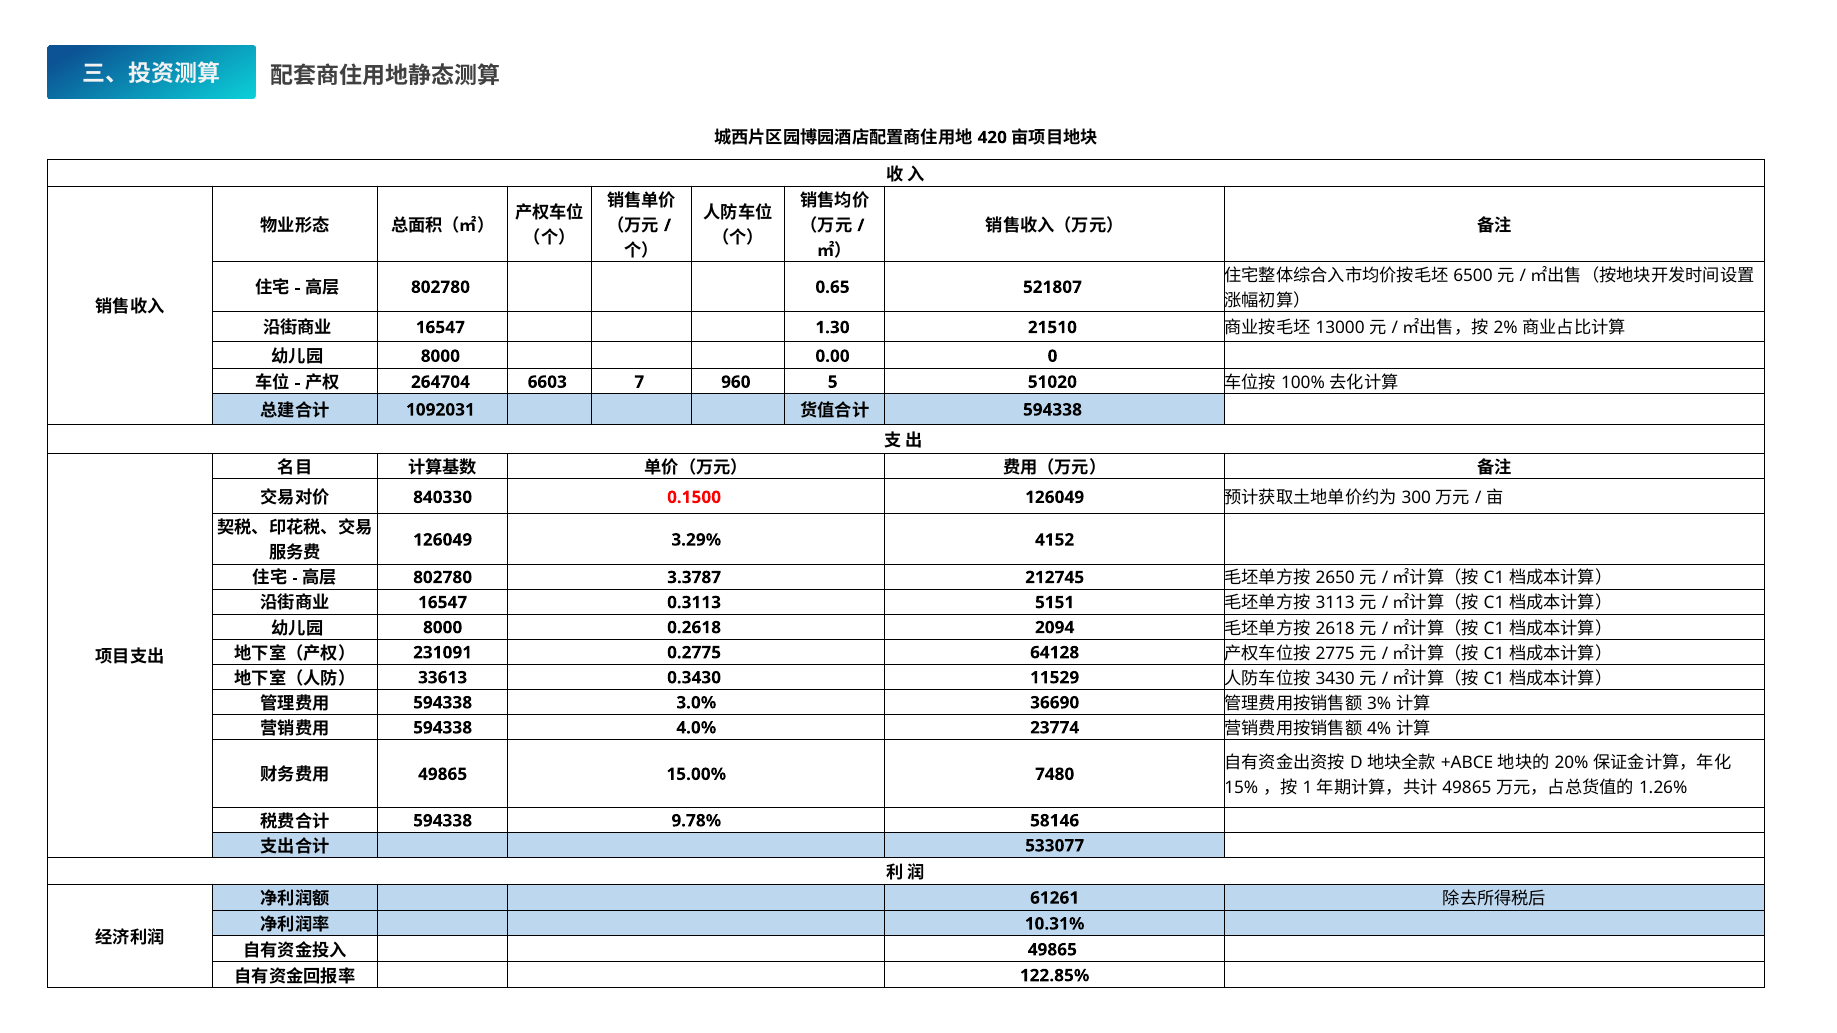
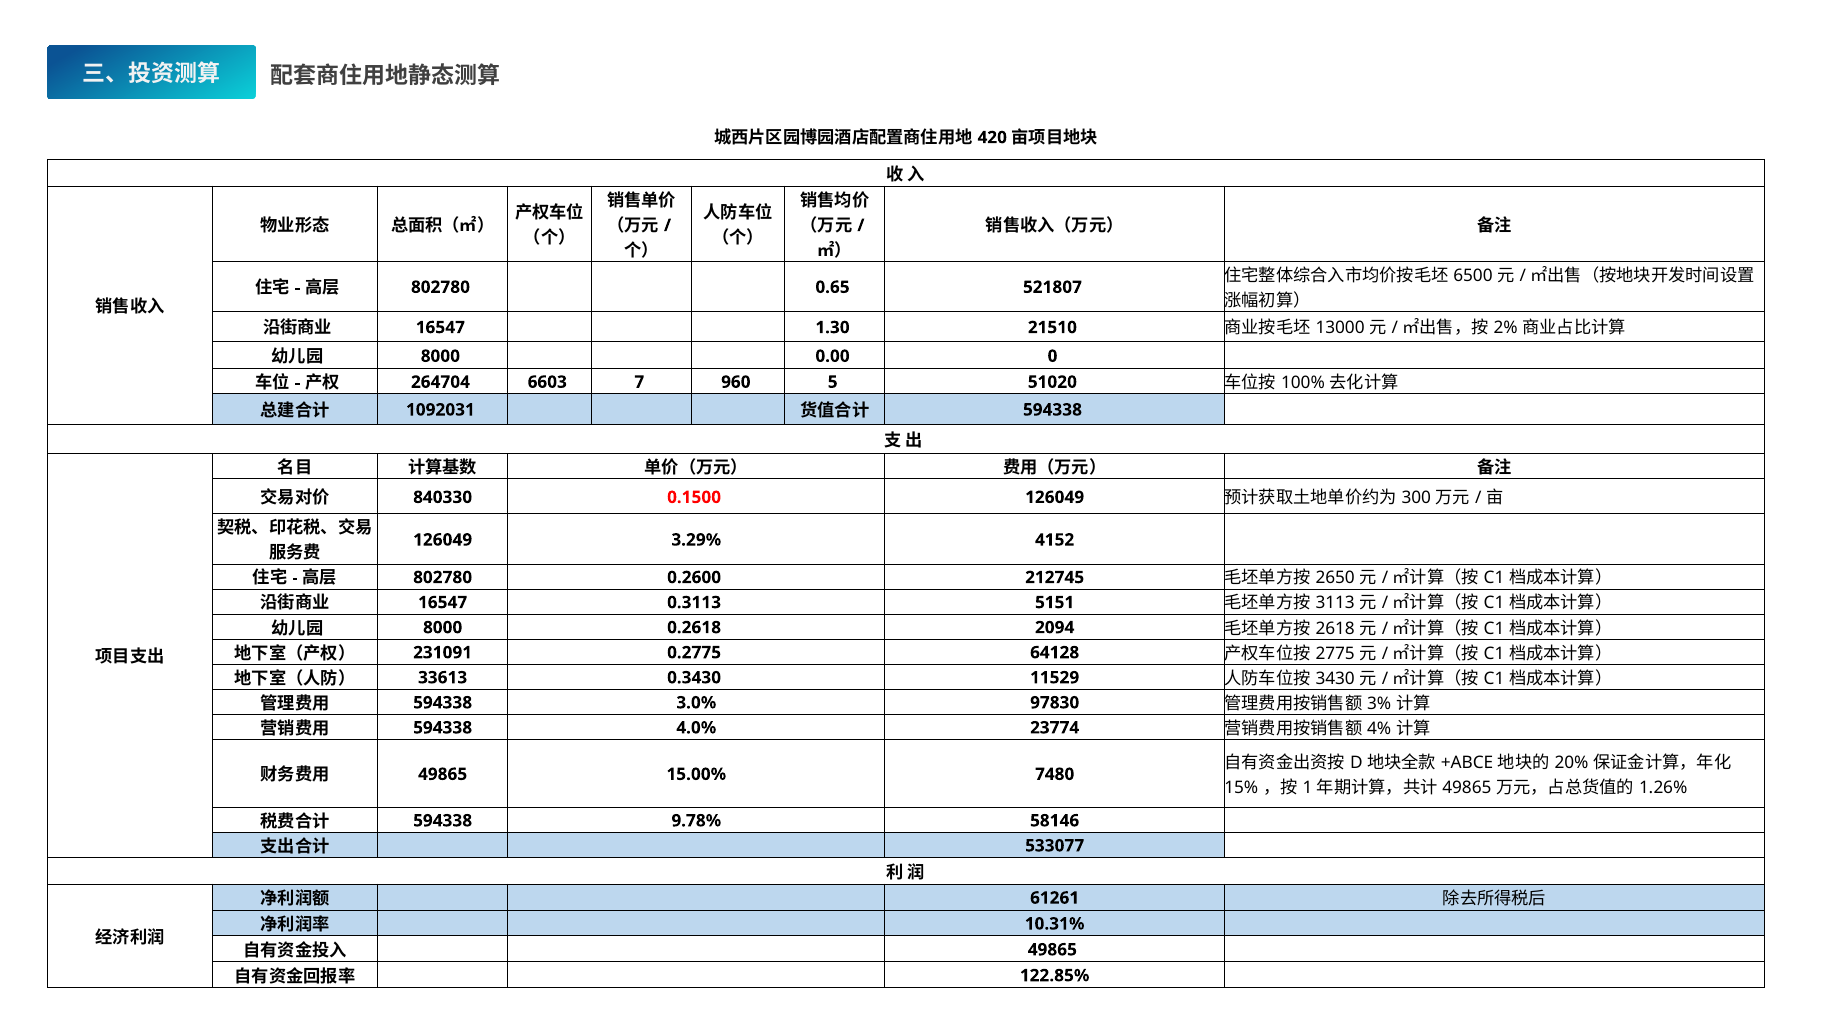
3.3787: 3.3787 -> 0.2600 (694, 578)
36690: 36690 -> 97830 (1055, 703)
